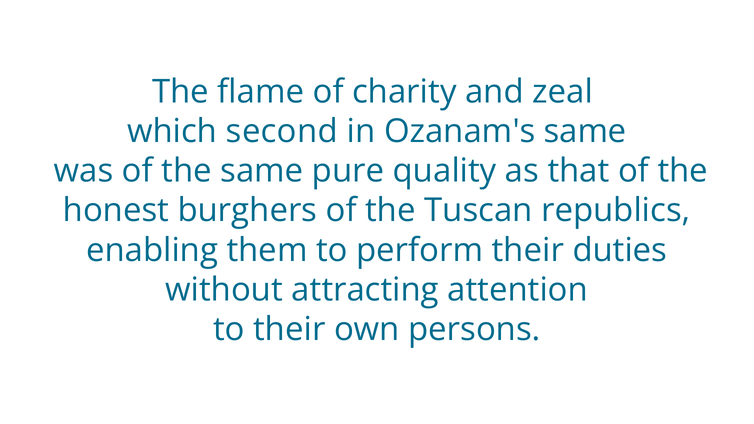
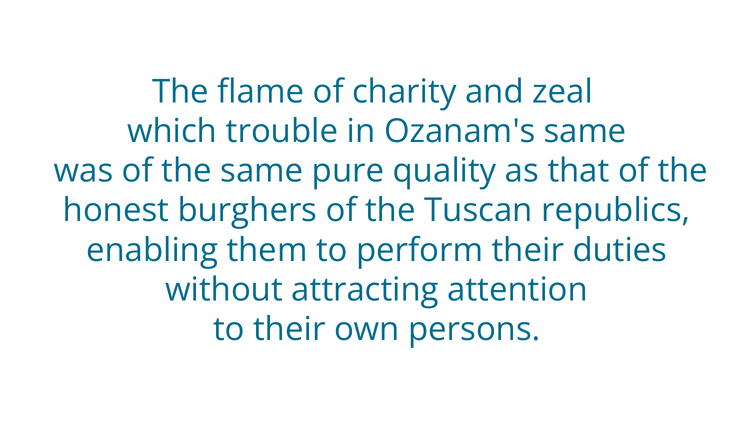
second: second -> trouble (282, 131)
